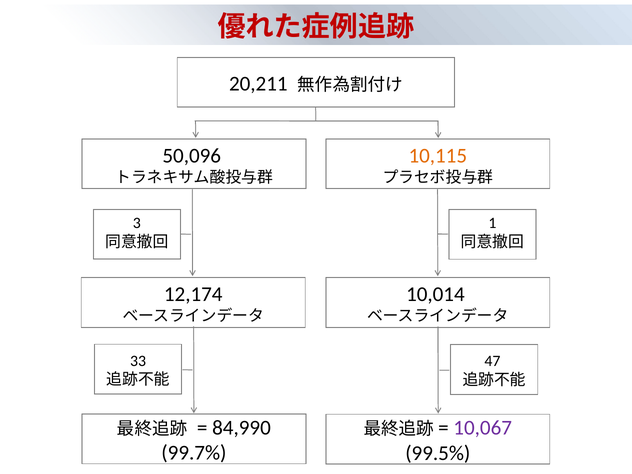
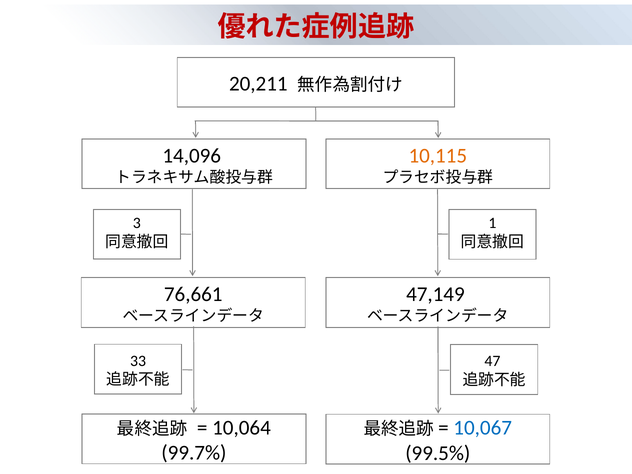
50,096: 50,096 -> 14,096 (192, 156)
12,174: 12,174 -> 76,661 (193, 294)
10,014: 10,014 -> 47,149 (435, 294)
84,990: 84,990 -> 10,064 (241, 428)
10,067 colour: purple -> blue (483, 428)
